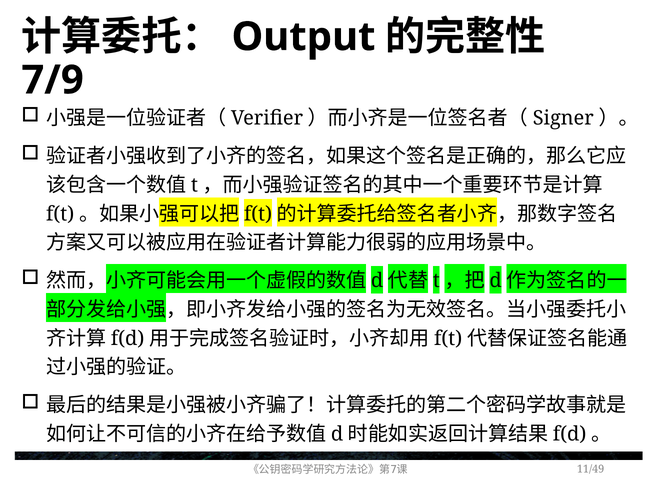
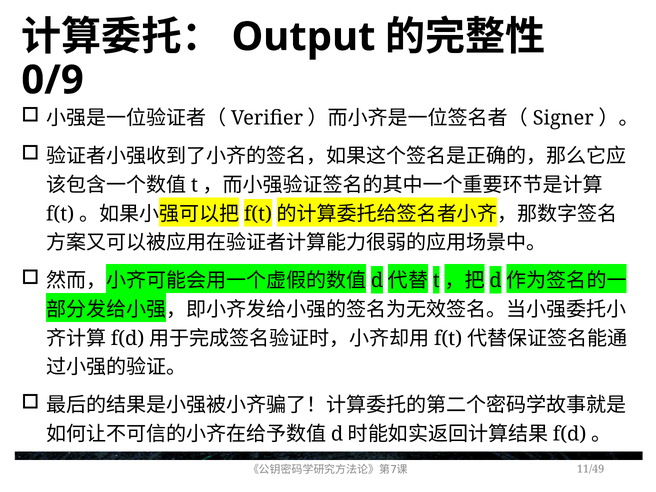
7/9: 7/9 -> 0/9 (53, 80)
